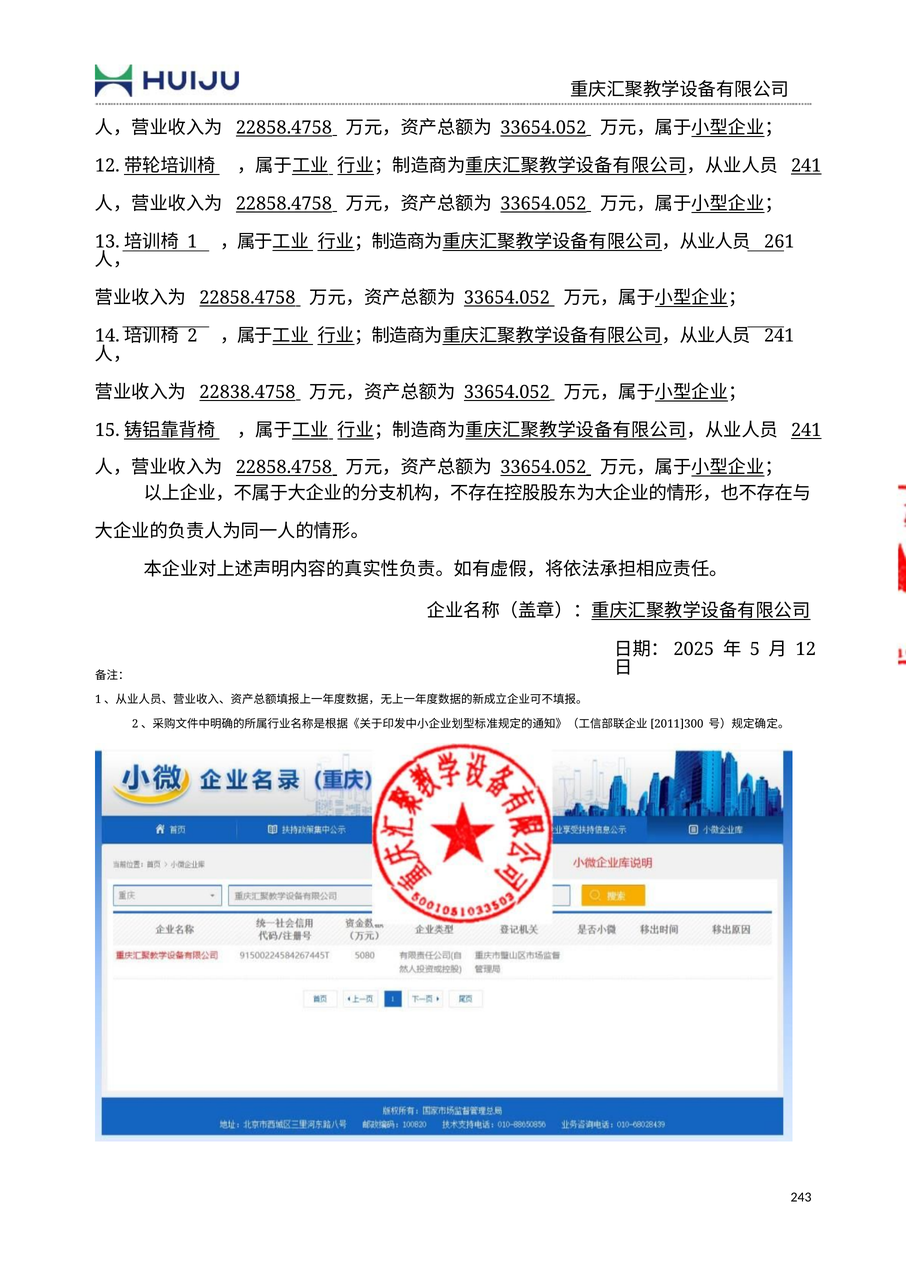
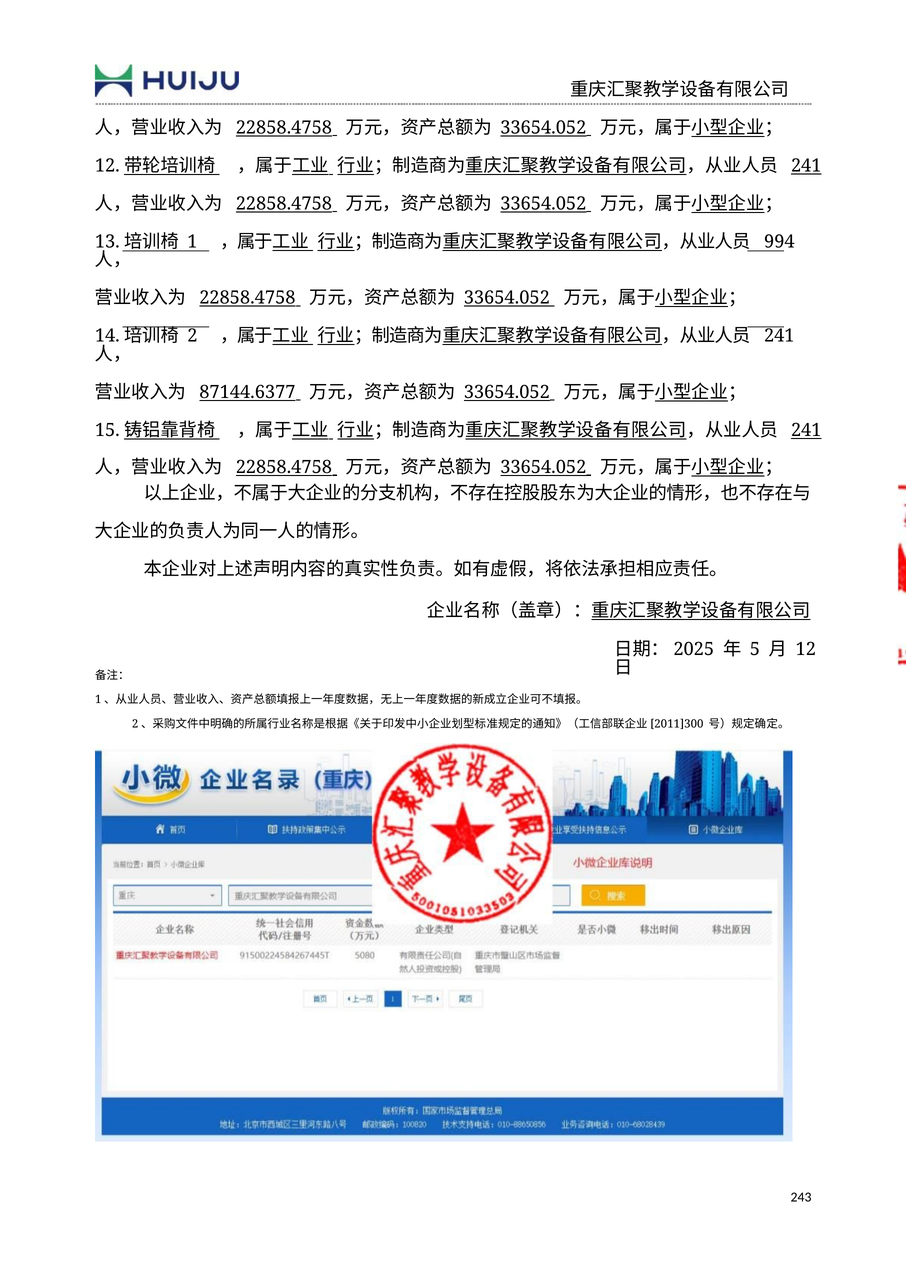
261: 261 -> 994 (779, 241)
22838.4758: 22838.4758 -> 87144.6377 (247, 392)
